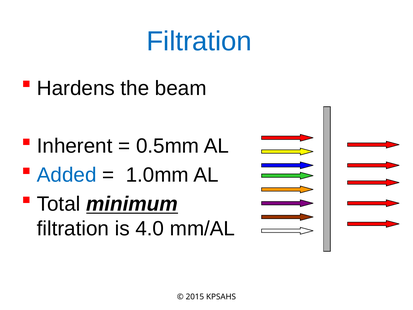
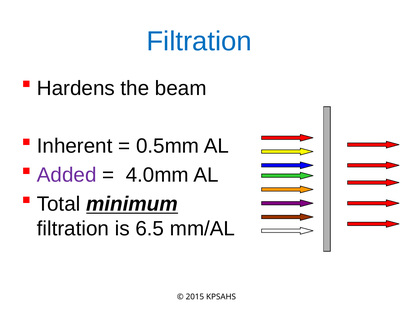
Added colour: blue -> purple (67, 175)
1.0mm: 1.0mm -> 4.0mm (157, 175)
4.0: 4.0 -> 6.5 (150, 229)
